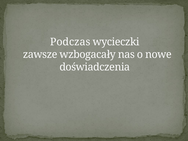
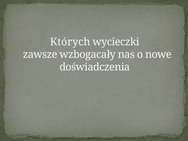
Podczas: Podczas -> Których (70, 42)
